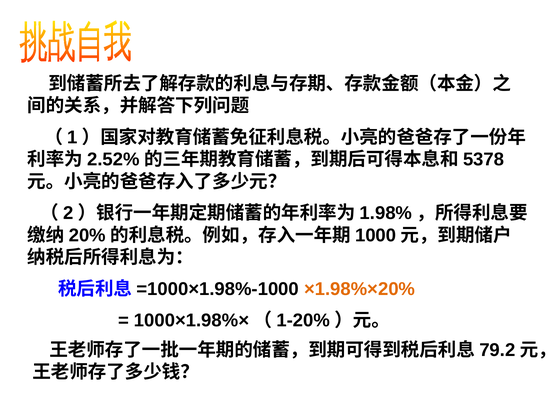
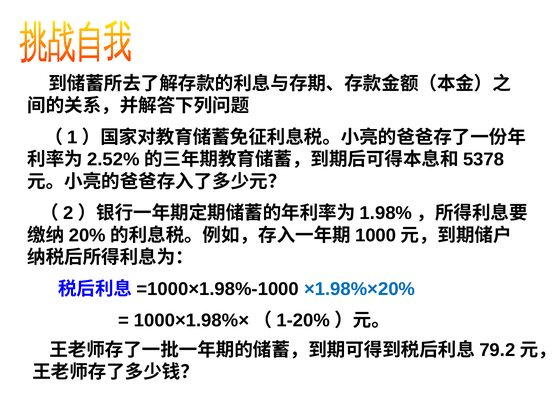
×1.98%×20% colour: orange -> blue (360, 289)
